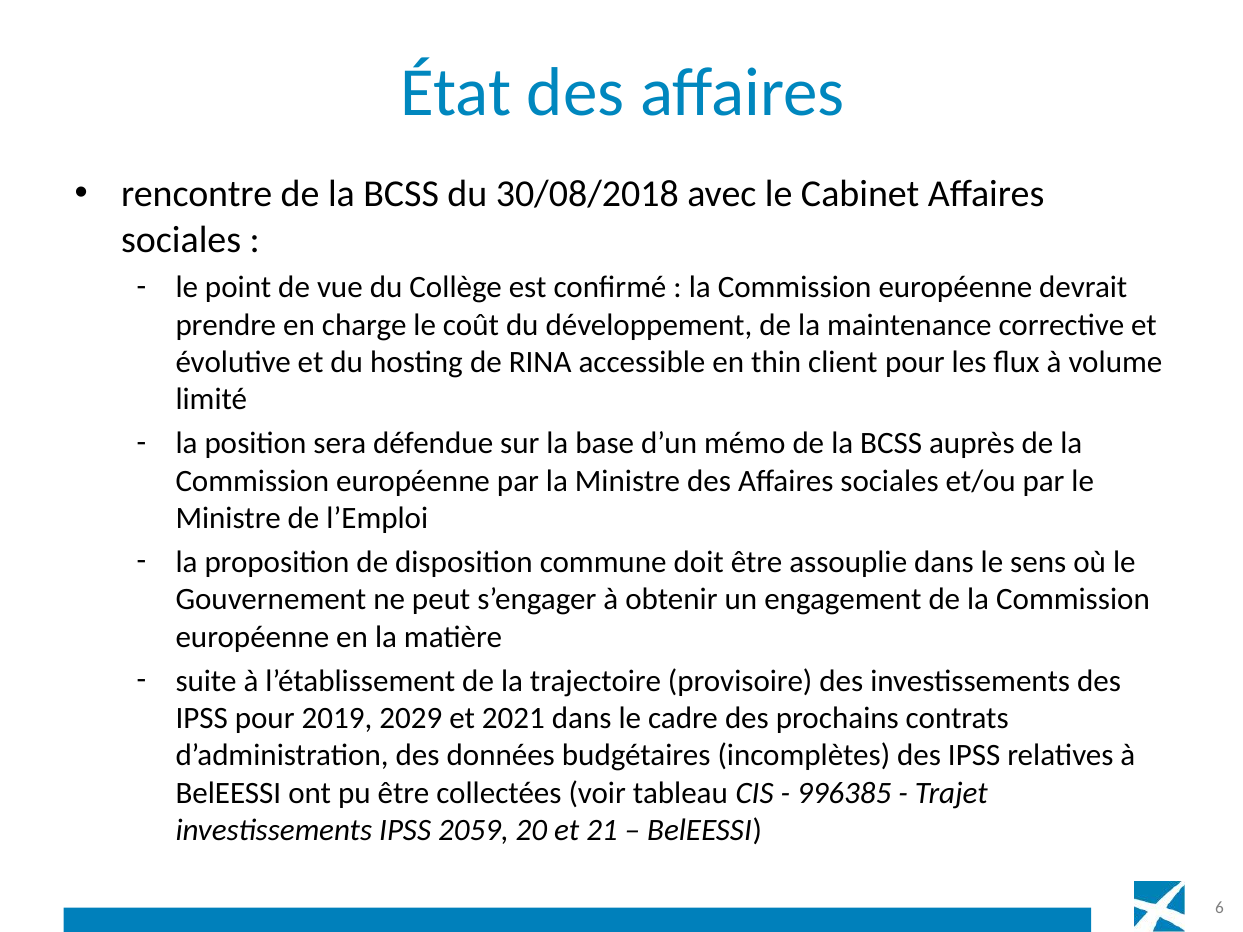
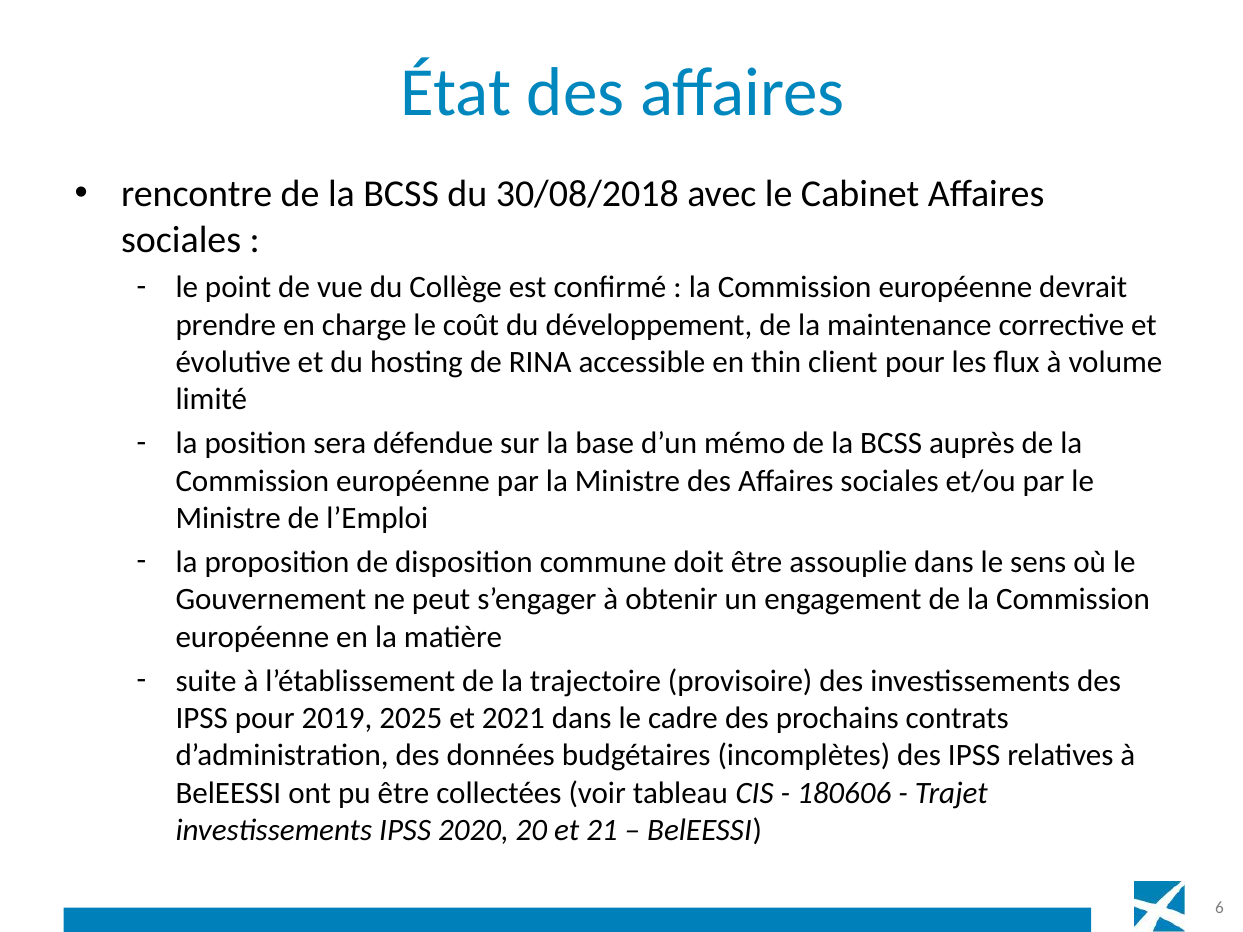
2029: 2029 -> 2025 (411, 719)
996385: 996385 -> 180606 (844, 793)
2059: 2059 -> 2020 (473, 830)
